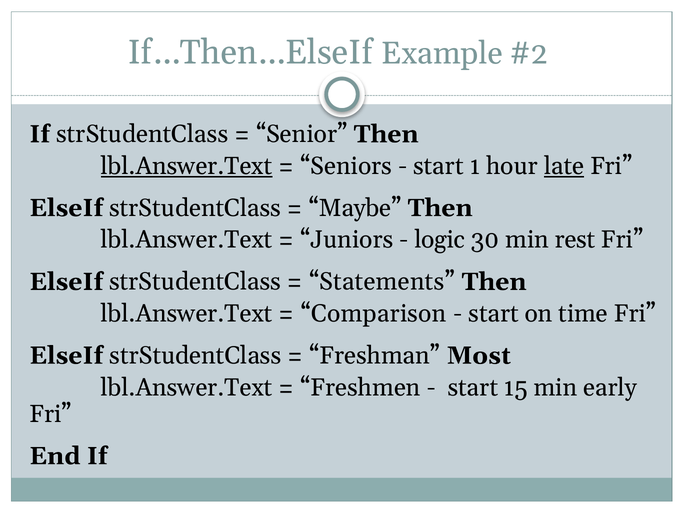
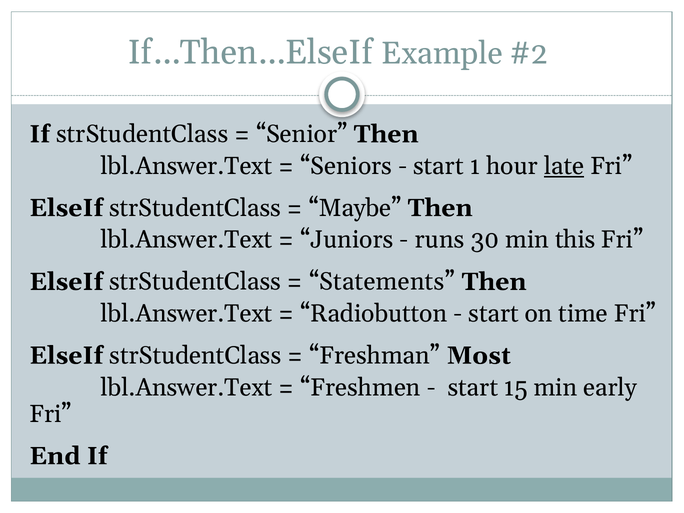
lbl.Answer.Text underline: present -> none (187, 166)
logic: logic -> runs (440, 240)
rest: rest -> this (575, 240)
Comparison: Comparison -> Radiobutton (374, 314)
